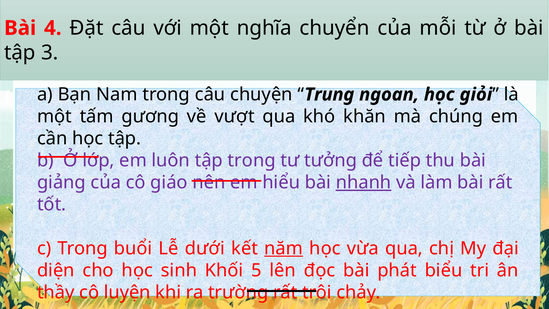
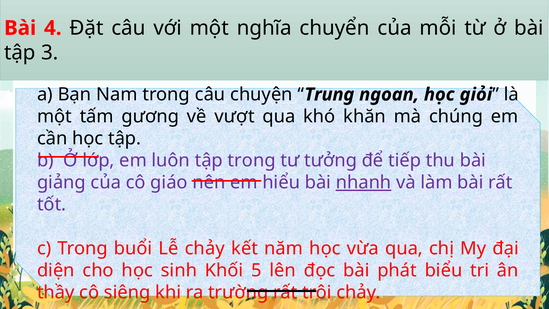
Lễ dưới: dưới -> chảy (205, 248)
năm underline: present -> none (284, 248)
luyện: luyện -> siêng (127, 292)
